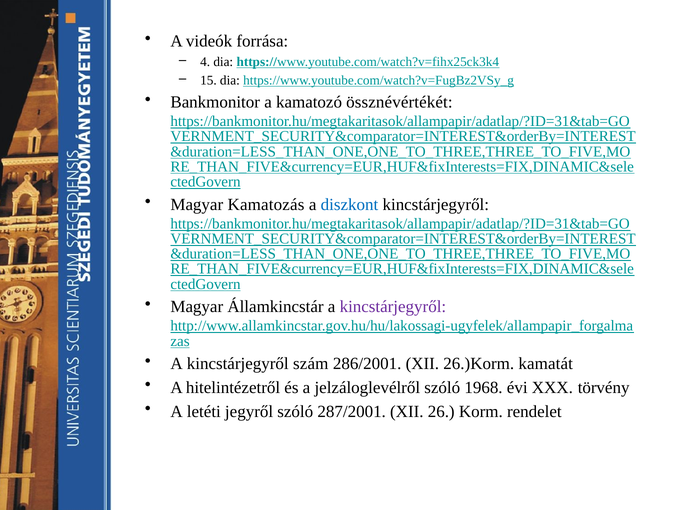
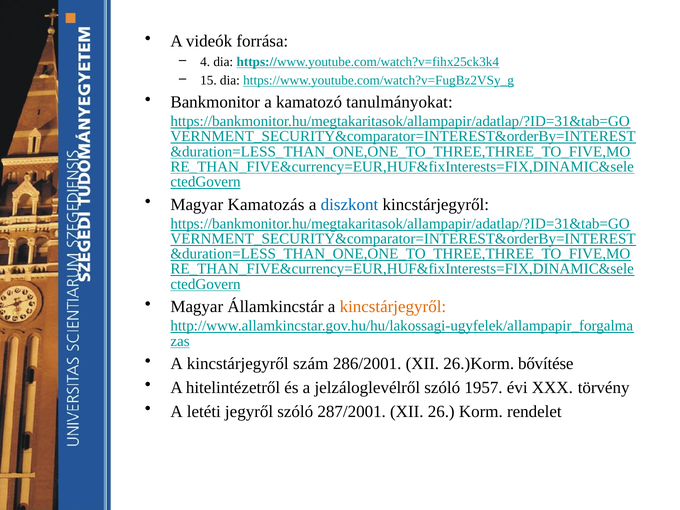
össznévértékét: össznévértékét -> tanulmányokat (399, 102)
kincstárjegyről colour: purple -> orange (393, 307)
kamatát: kamatát -> bővítése (546, 364)
1968: 1968 -> 1957 (484, 388)
